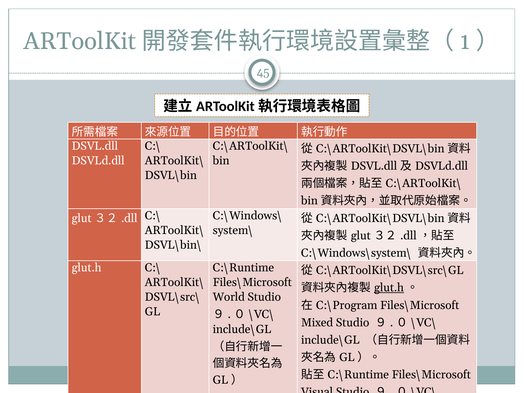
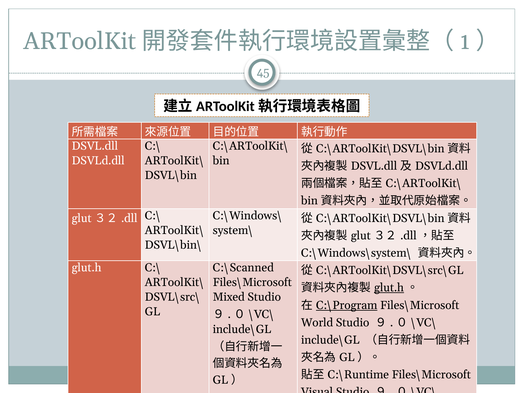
C:\Runtime: C:\Runtime -> C:\Scanned (243, 268)
World: World -> Mixed (229, 297)
C:\Program underline: none -> present (347, 305)
Mixed: Mixed -> World (317, 323)
